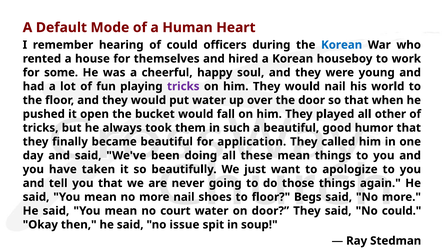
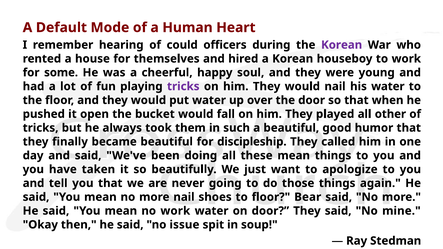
Korean colour: blue -> purple (342, 45)
his world: world -> water (388, 86)
application: application -> discipleship (252, 142)
Begs: Begs -> Bear (308, 197)
no court: court -> work (175, 211)
No could: could -> mine (401, 211)
